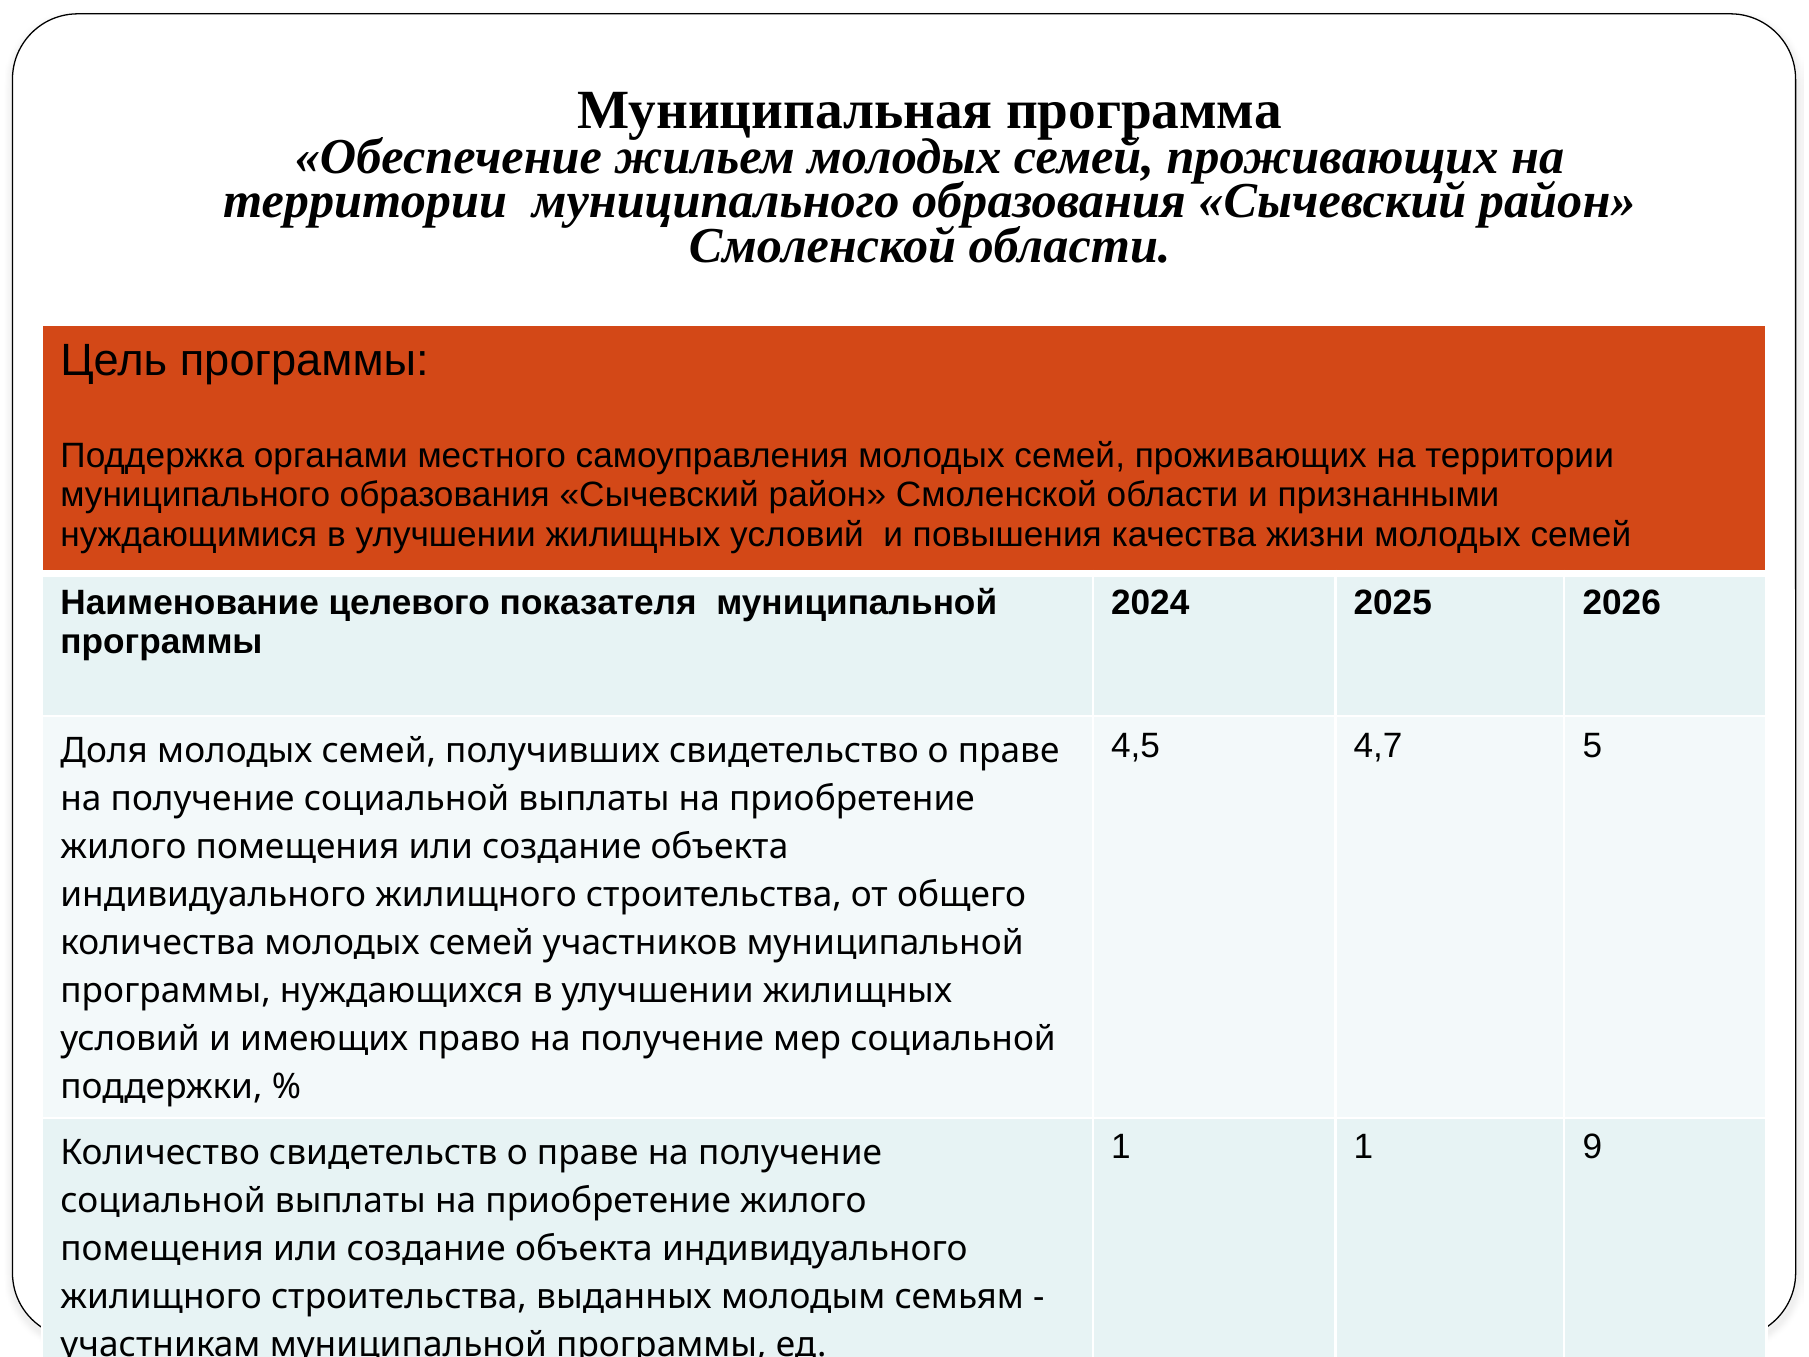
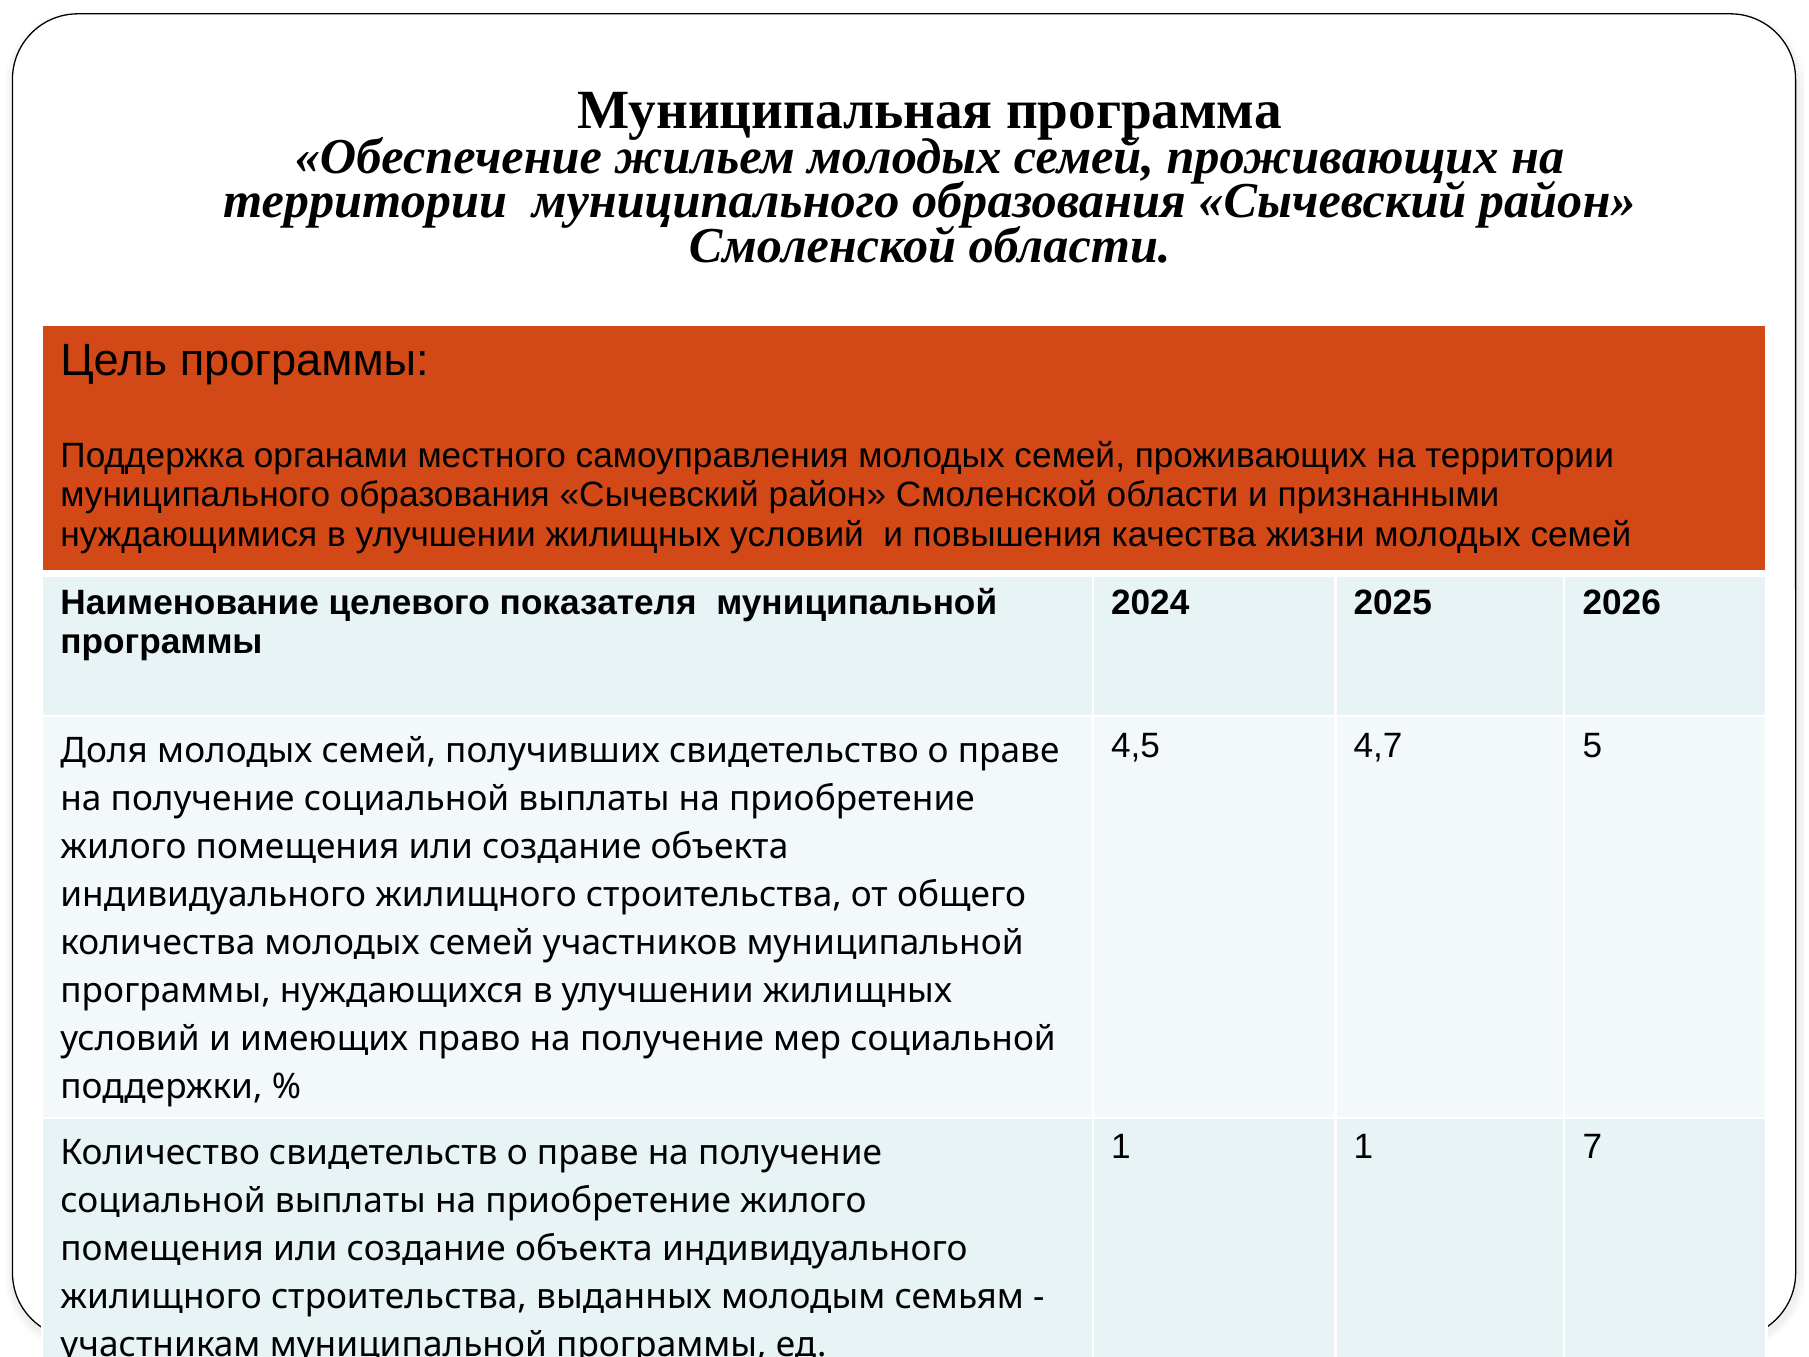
9: 9 -> 7 (1592, 1147)
